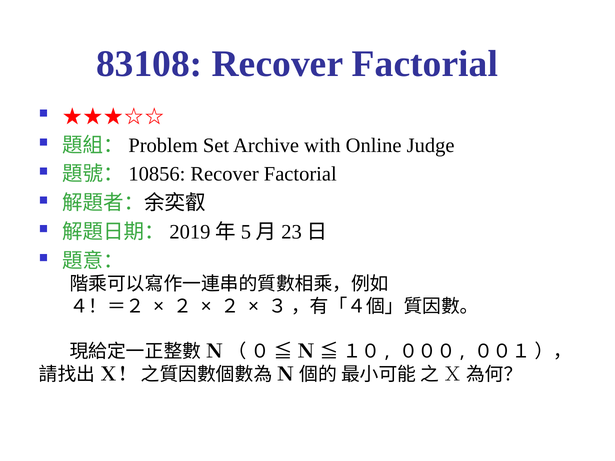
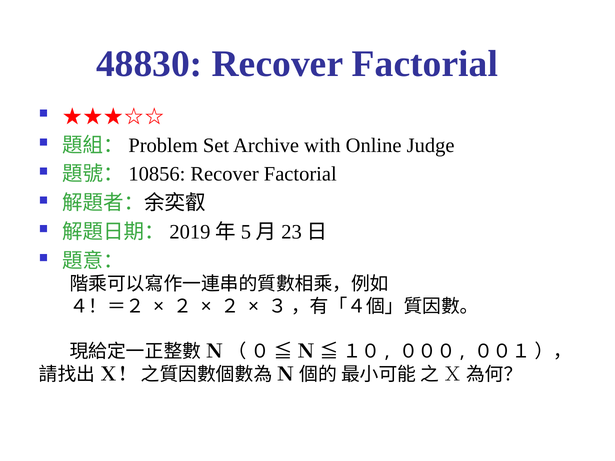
83108: 83108 -> 48830 (149, 64)
